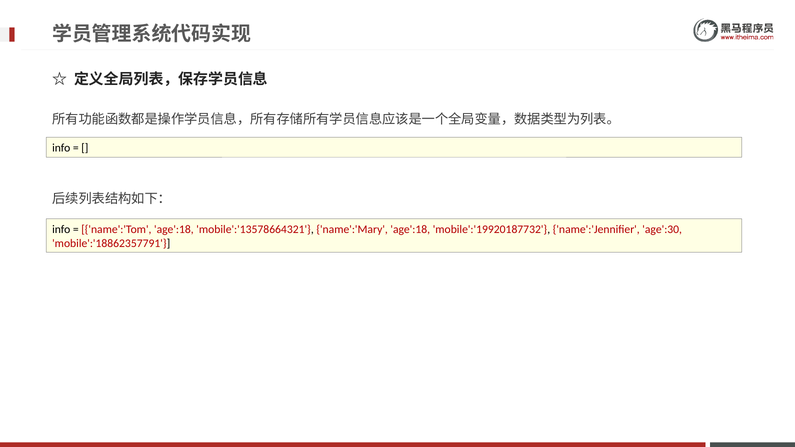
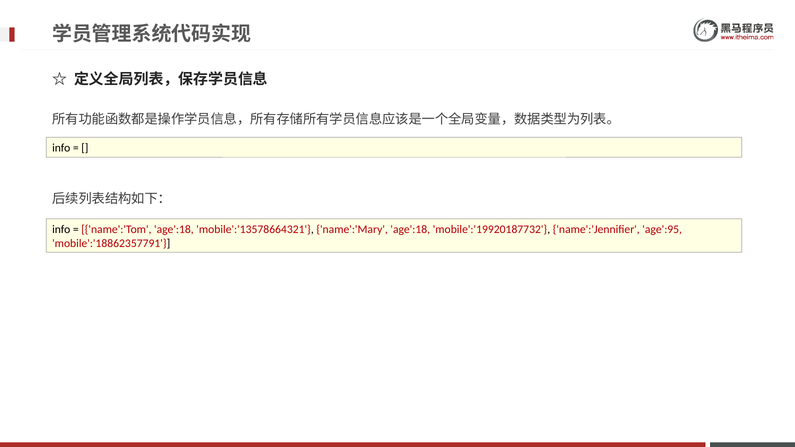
age':30: age':30 -> age':95 (662, 229)
